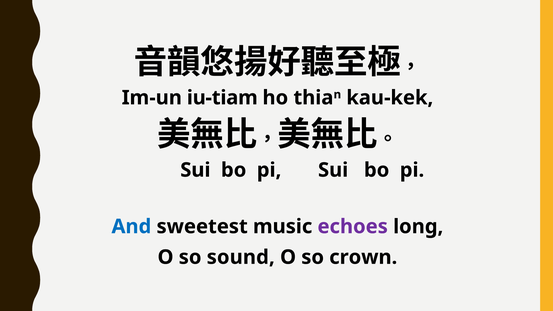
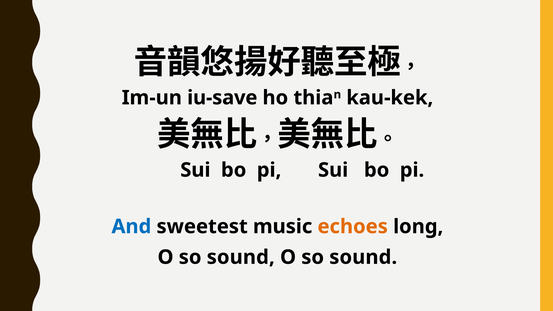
iu-tiam: iu-tiam -> iu-save (222, 98)
echoes colour: purple -> orange (353, 227)
crown: crown -> sound (363, 257)
